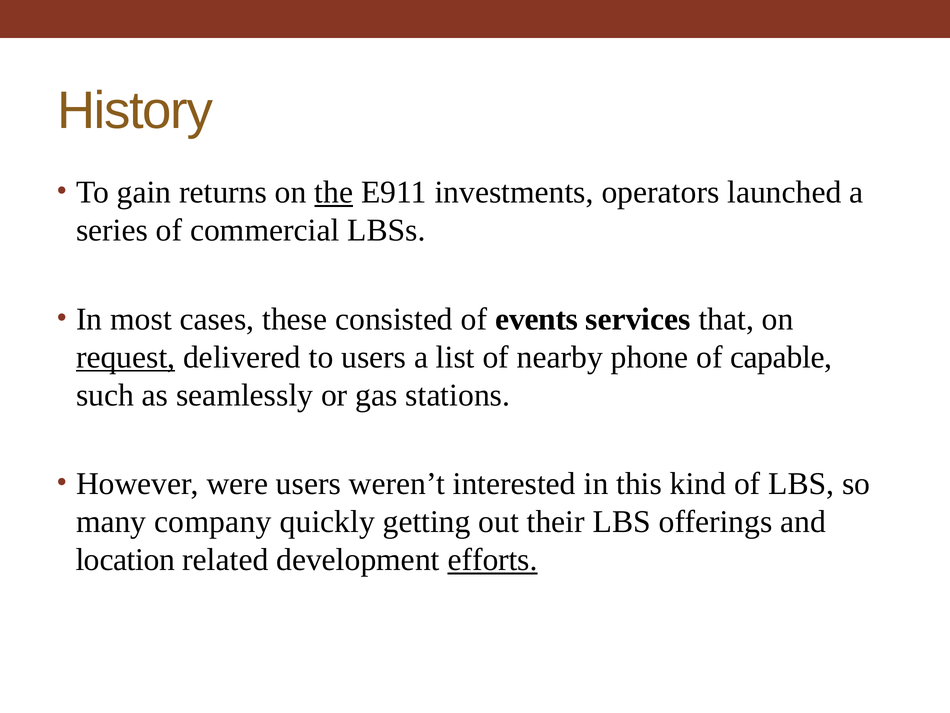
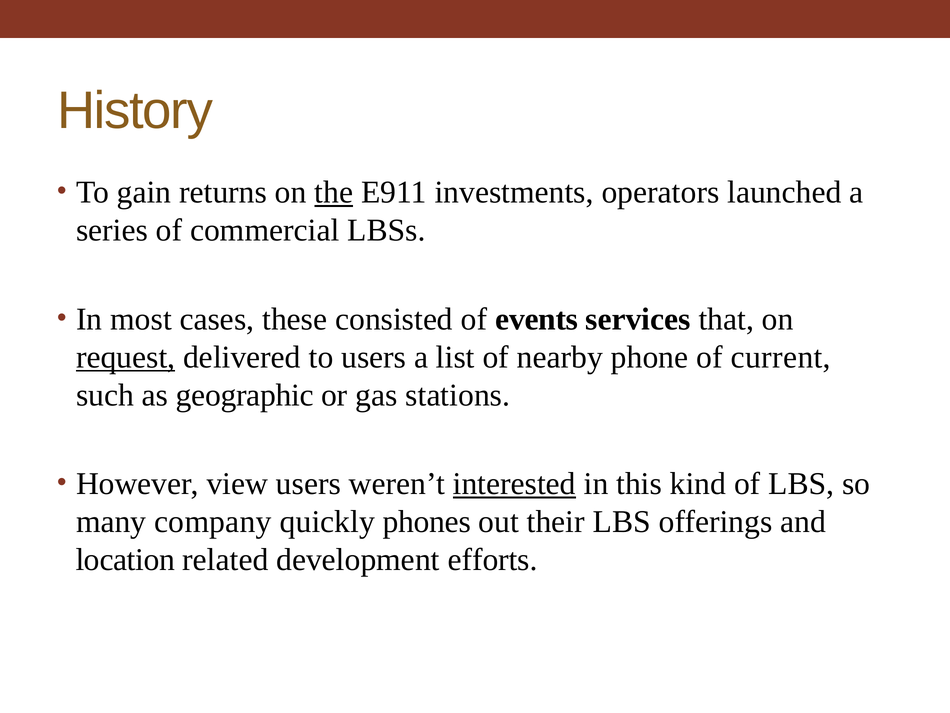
capable: capable -> current (781, 357)
seamlessly: seamlessly -> geographic (245, 395)
were: were -> view (237, 484)
interested underline: none -> present (514, 484)
getting: getting -> phones (427, 522)
efforts underline: present -> none (493, 560)
